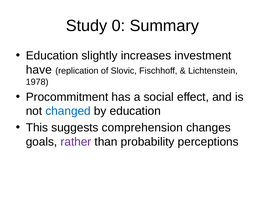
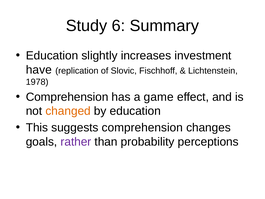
0: 0 -> 6 (118, 26)
Procommitment: Procommitment -> Comprehension (67, 97)
social: social -> game (159, 97)
changed colour: blue -> orange (68, 111)
